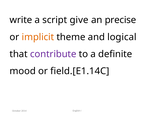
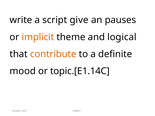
precise: precise -> pauses (120, 20)
contribute colour: purple -> orange (53, 54)
field.[E1.14C: field.[E1.14C -> topic.[E1.14C (80, 71)
